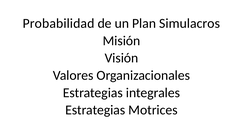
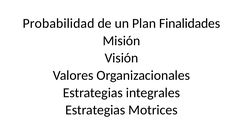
Simulacros: Simulacros -> Finalidades (190, 23)
